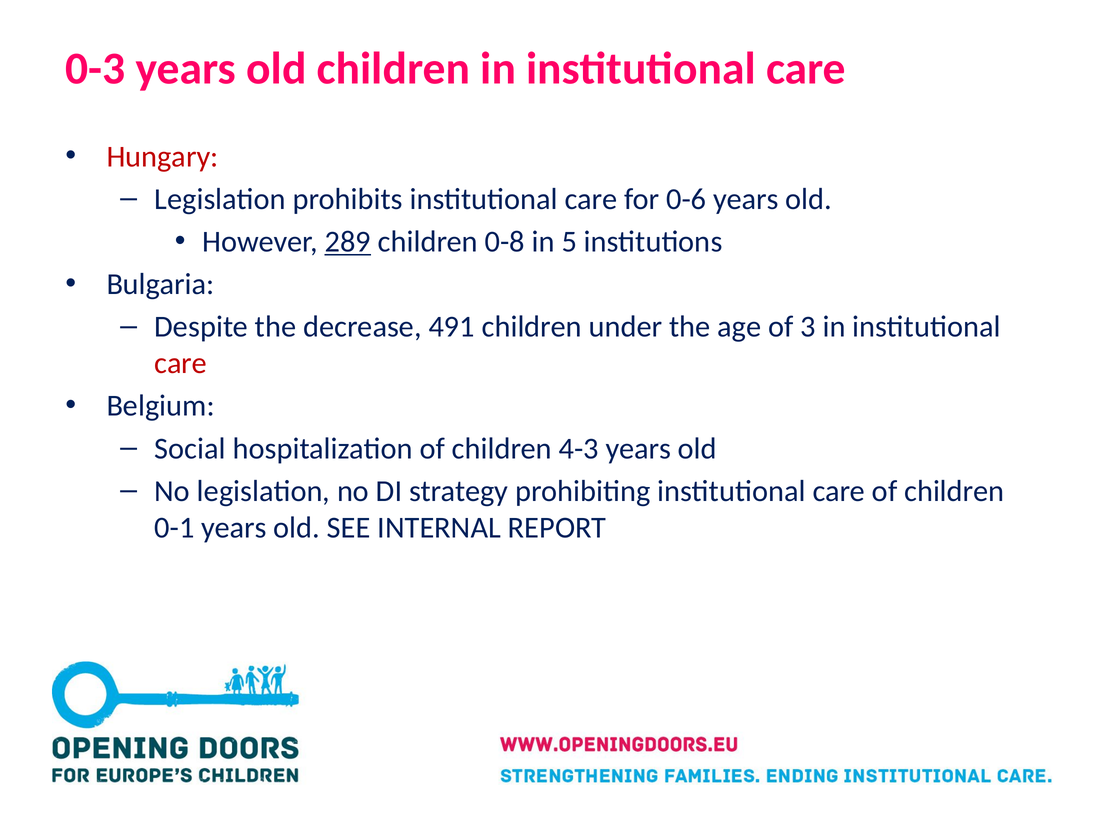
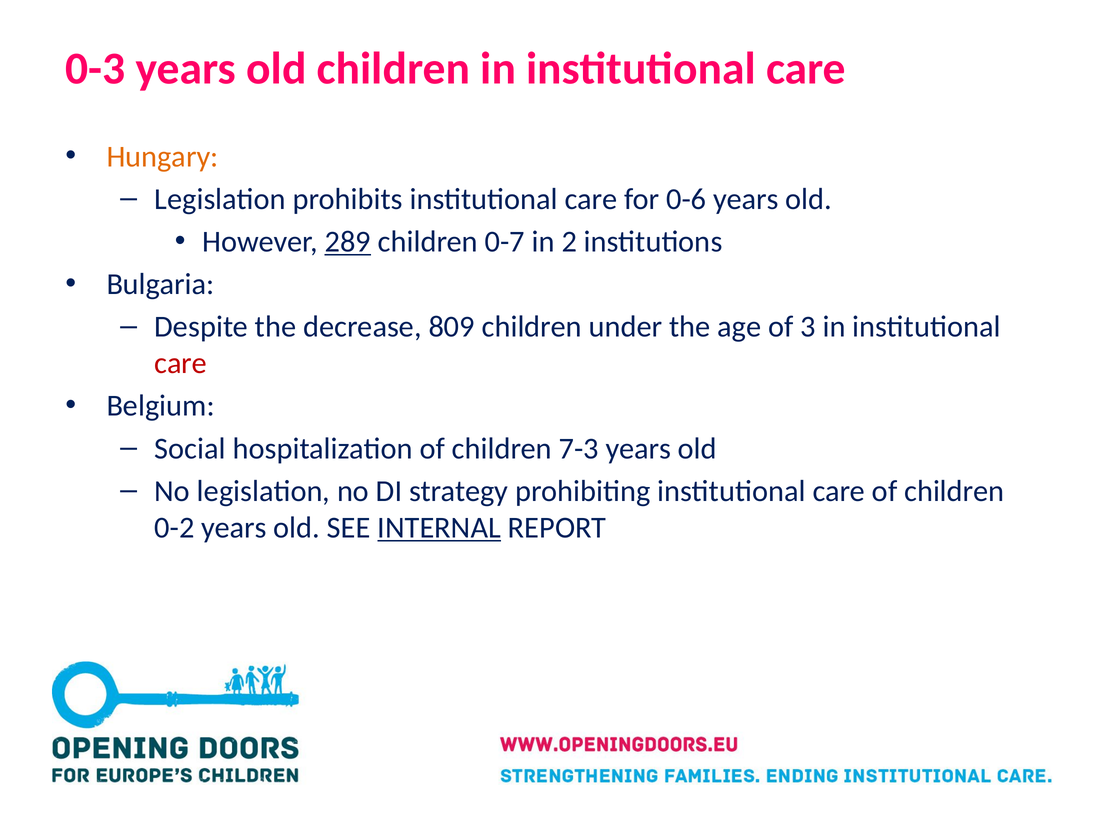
Hungary colour: red -> orange (162, 156)
0-8: 0-8 -> 0-7 (505, 242)
5: 5 -> 2 (569, 242)
491: 491 -> 809 (452, 327)
4-3: 4-3 -> 7-3 (579, 448)
0-1: 0-1 -> 0-2 (174, 527)
INTERNAL underline: none -> present (439, 527)
